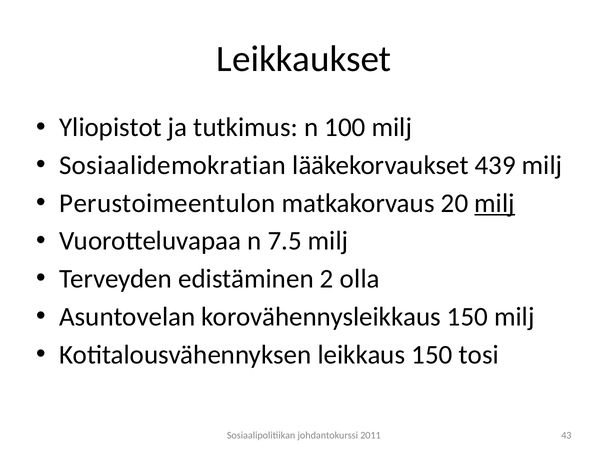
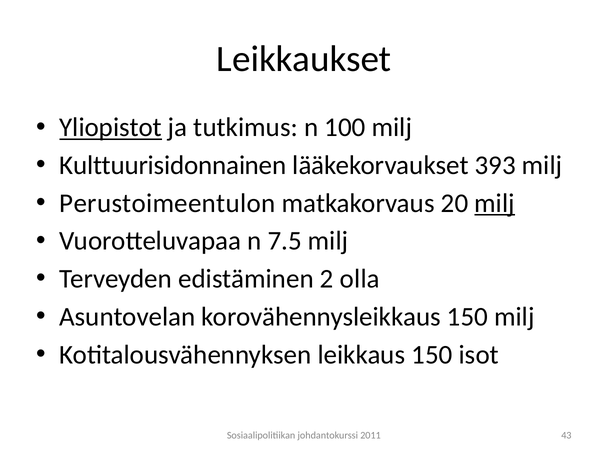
Yliopistot underline: none -> present (111, 128)
Sosiaalidemokratian: Sosiaalidemokratian -> Kulttuurisidonnainen (173, 165)
439: 439 -> 393 (495, 165)
tosi: tosi -> isot (479, 355)
